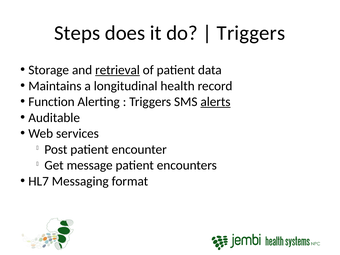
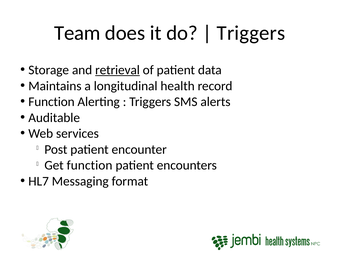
Steps: Steps -> Team (77, 33)
alerts underline: present -> none (215, 102)
Get message: message -> function (90, 165)
